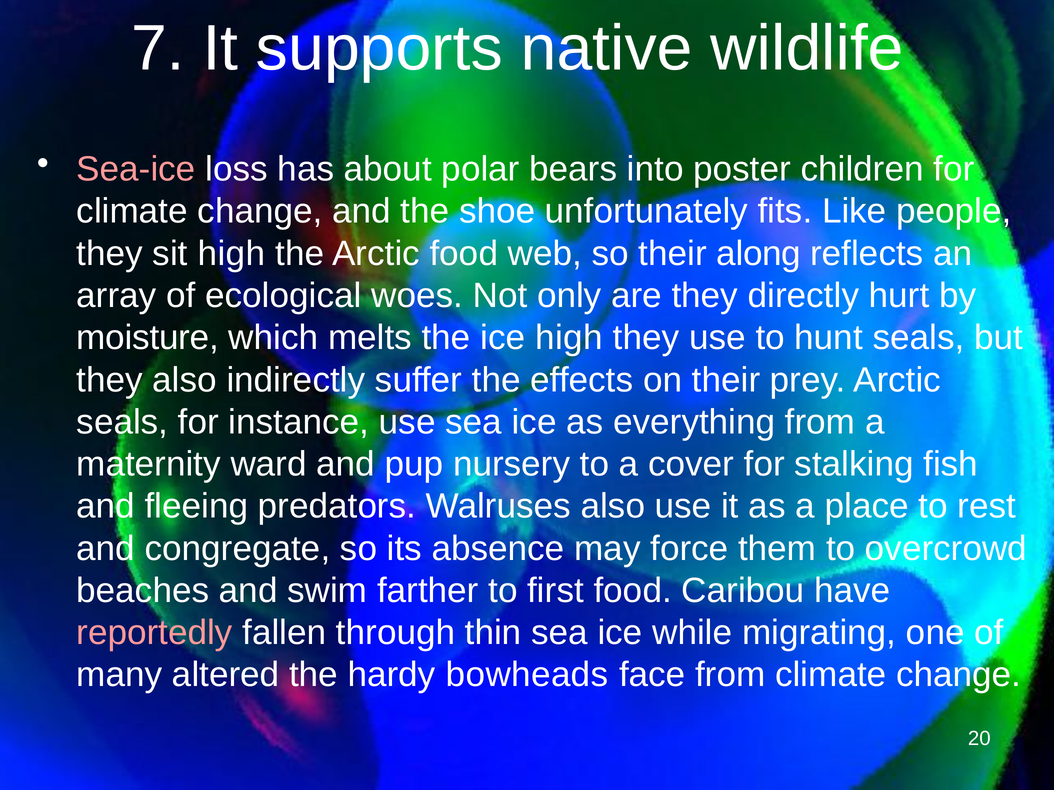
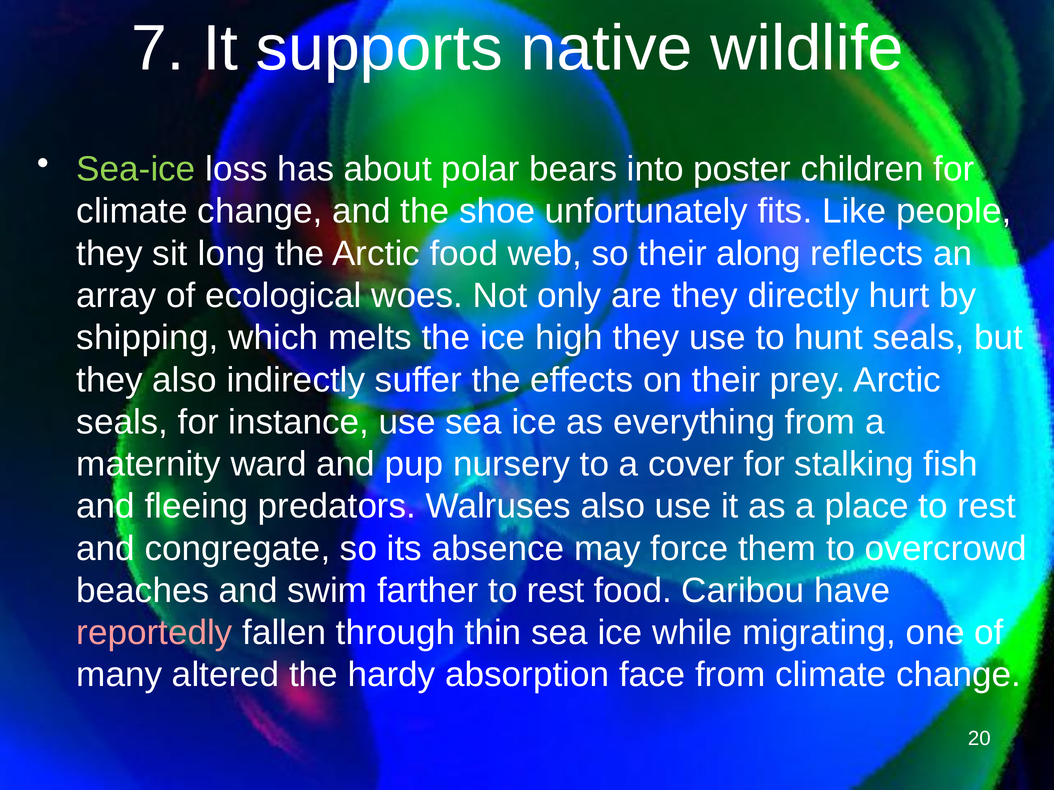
Sea-ice colour: pink -> light green (136, 169)
sit high: high -> long (231, 254)
moisture: moisture -> shipping (147, 338)
farther to first: first -> rest (556, 591)
bowheads: bowheads -> absorption (527, 675)
